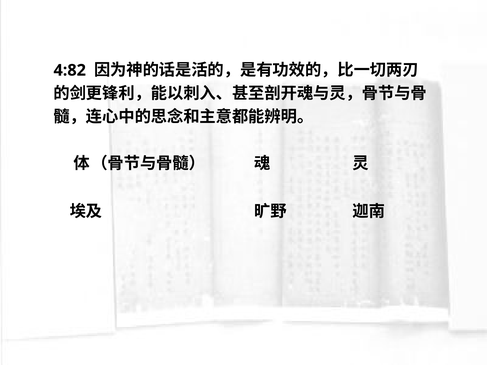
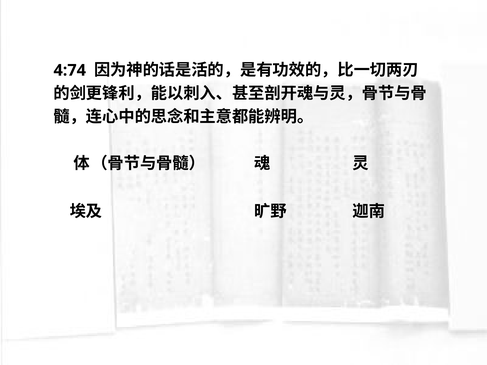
4:82: 4:82 -> 4:74 (70, 70)
